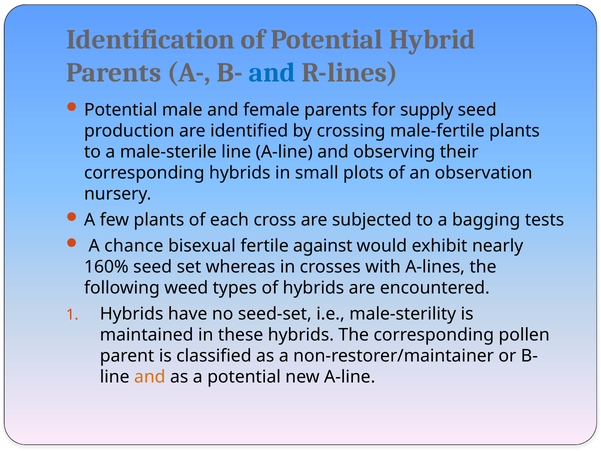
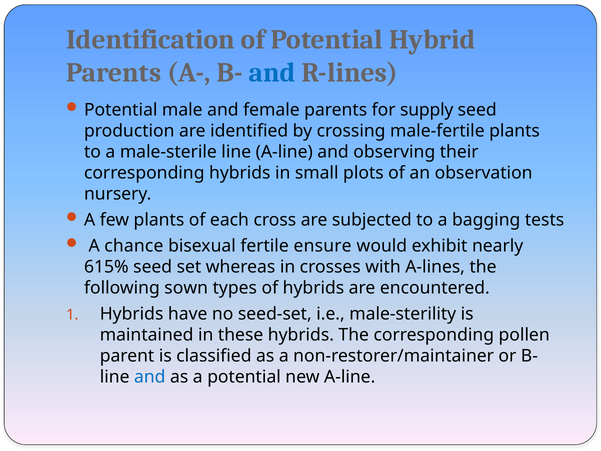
against: against -> ensure (323, 246)
160%: 160% -> 615% (106, 267)
weed: weed -> sown (186, 288)
and colour: orange -> blue (150, 377)
